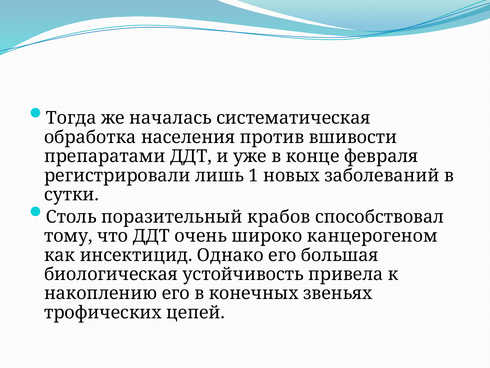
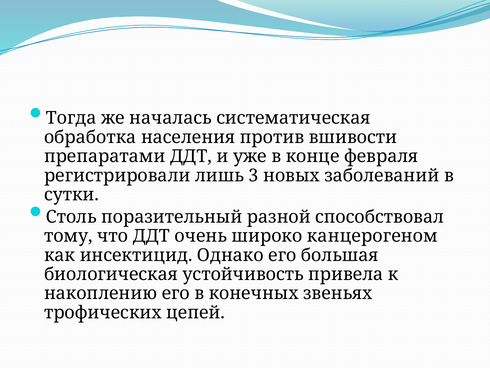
1: 1 -> 3 (254, 175)
крабов: крабов -> разной (279, 217)
